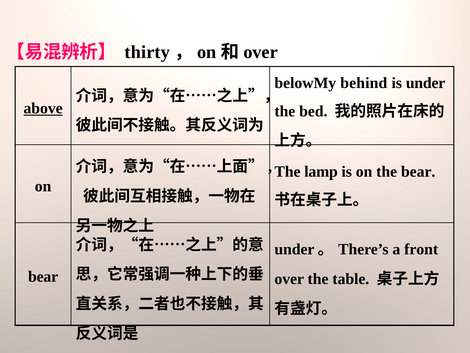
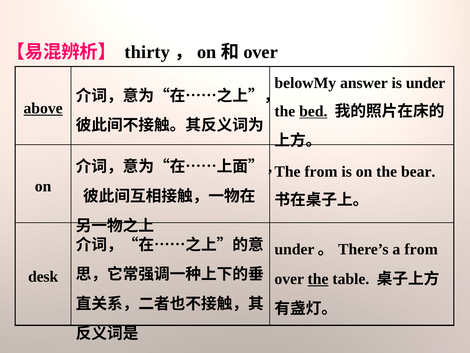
behind: behind -> answer (364, 83)
bed underline: none -> present (313, 111)
The lamp: lamp -> from (321, 171)
a front: front -> from (421, 249)
bear: bear -> desk (43, 276)
the underline: none -> present (318, 279)
